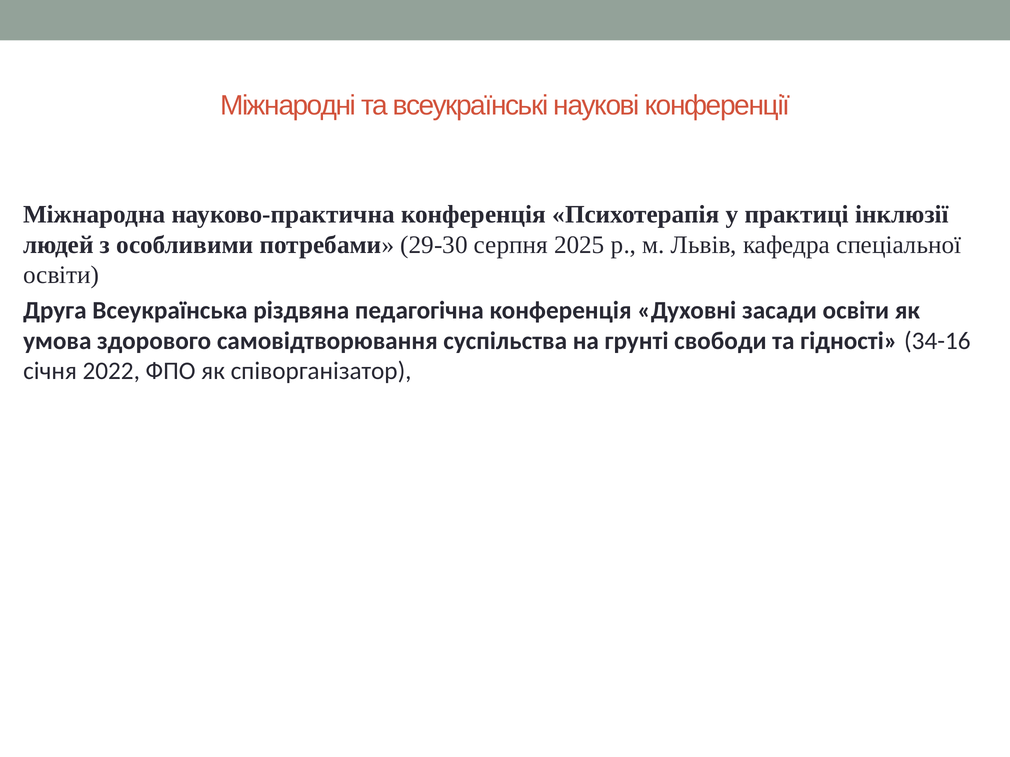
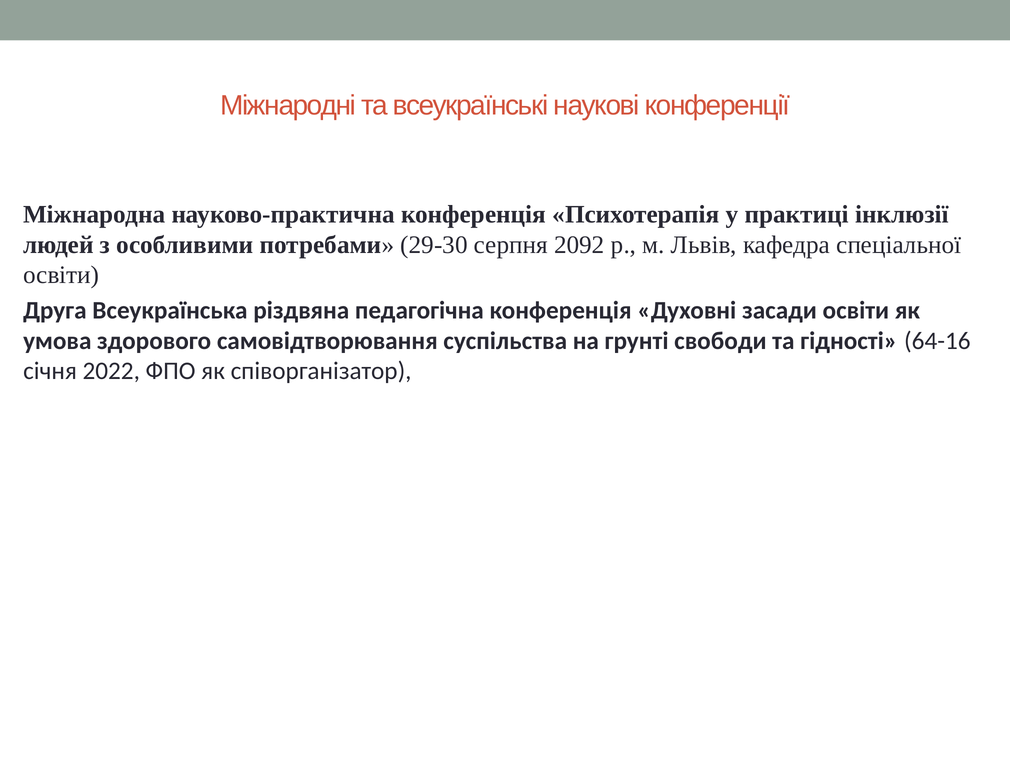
2025: 2025 -> 2092 (579, 245)
34-16: 34-16 -> 64-16 (937, 341)
